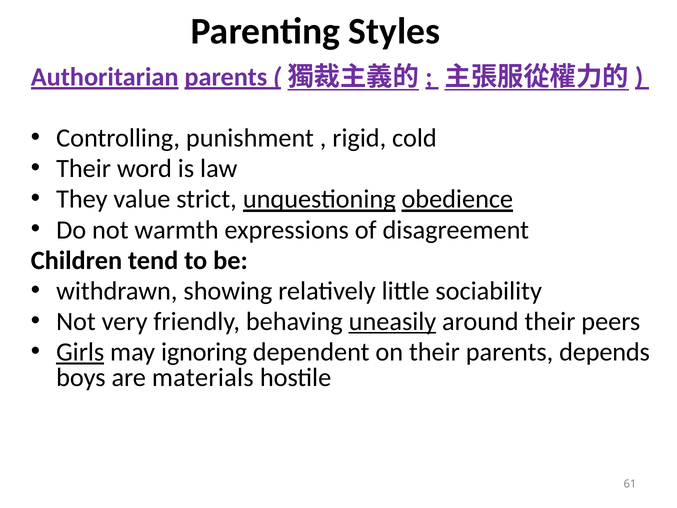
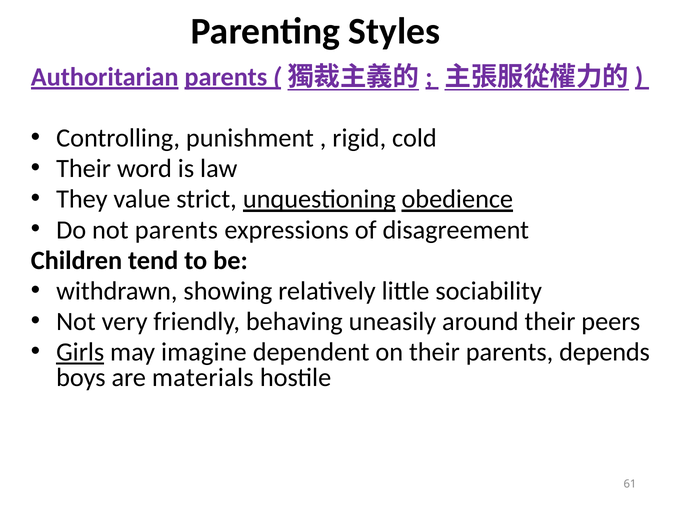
not warmth: warmth -> parents (176, 230)
uneasily underline: present -> none (392, 321)
ignoring: ignoring -> imagine (204, 352)
